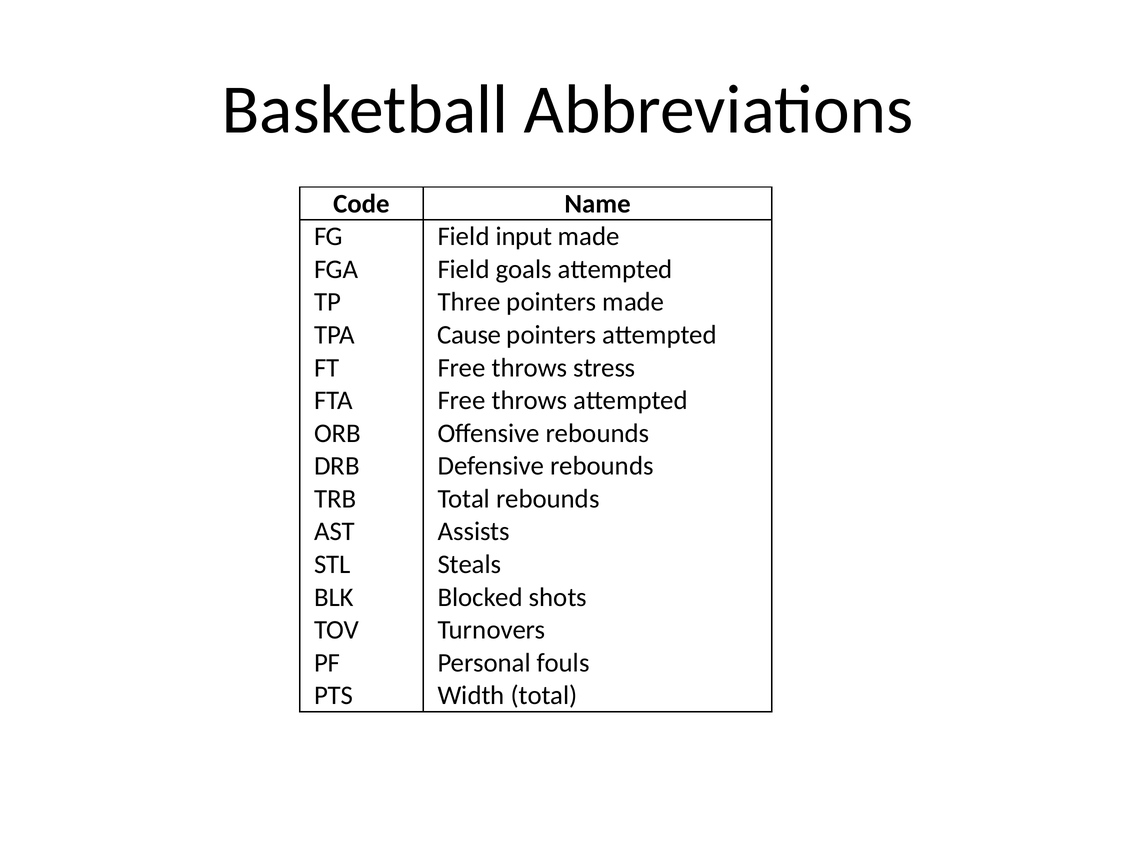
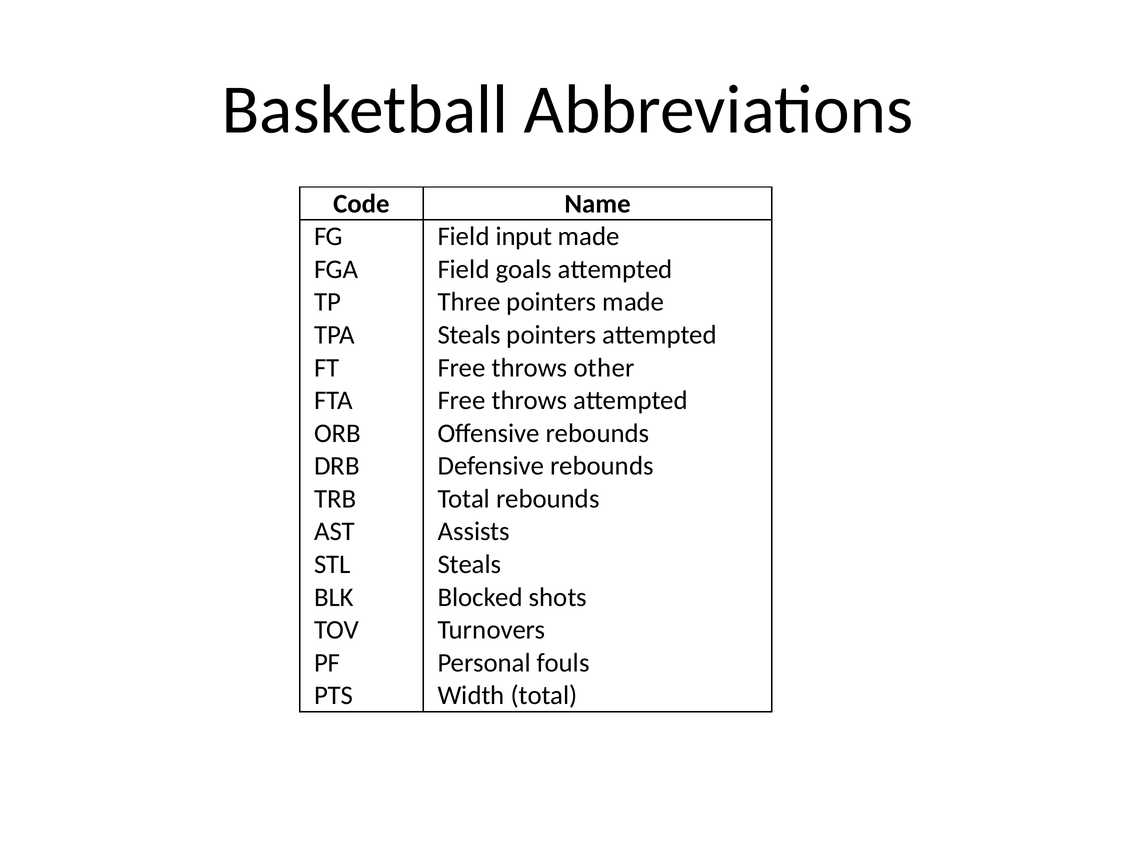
Cause: Cause -> Steals (469, 335)
stress: stress -> other (604, 368)
